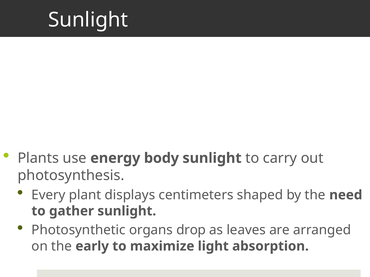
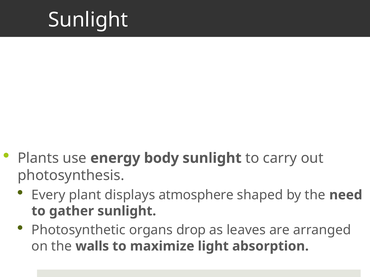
centimeters: centimeters -> atmosphere (196, 195)
early: early -> walls (92, 247)
